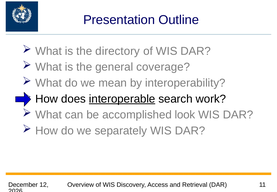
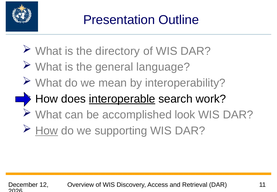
coverage: coverage -> language (163, 67)
How underline: none -> present (47, 131)
separately: separately -> supporting (121, 131)
